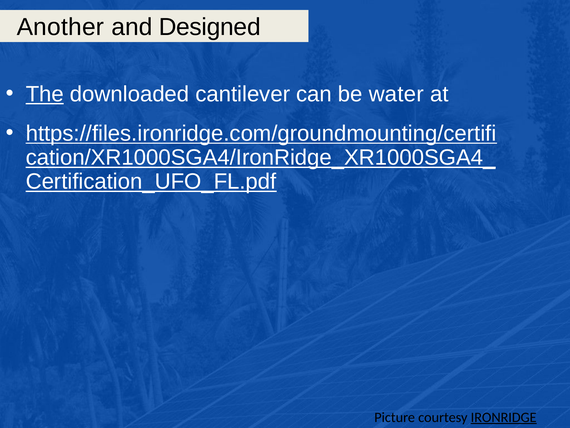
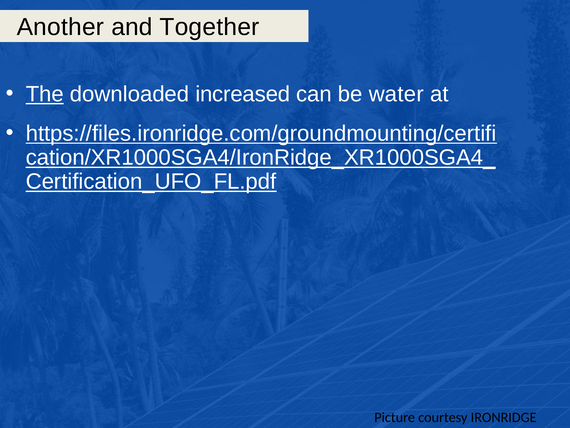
Designed: Designed -> Together (209, 27)
cantilever: cantilever -> increased (243, 94)
IRONRIDGE underline: present -> none (504, 417)
